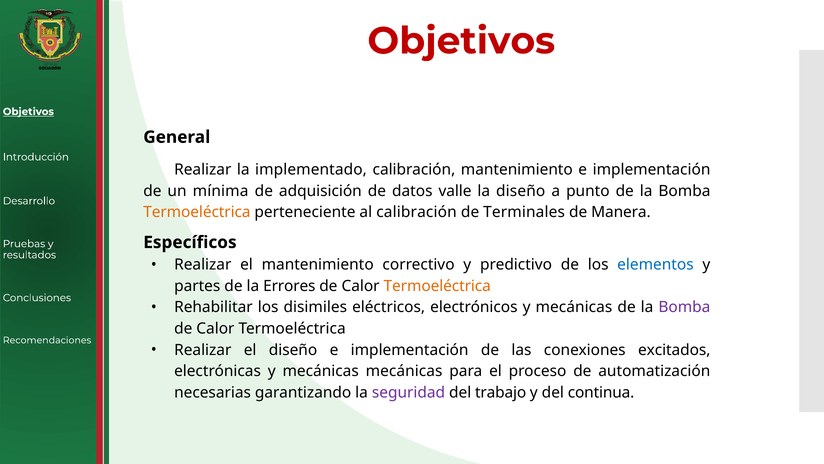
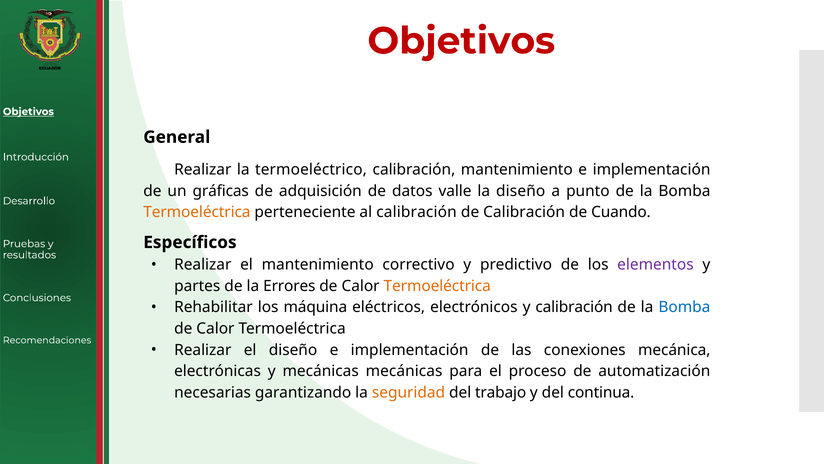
implementado: implementado -> termoeléctrico (311, 169)
mínima: mínima -> gráficas (221, 191)
de Terminales: Terminales -> Calibración (524, 212)
Manera: Manera -> Cuando (621, 212)
elementos colour: blue -> purple (655, 264)
disimiles: disimiles -> máquina (315, 307)
electrónicos y mecánicas: mecánicas -> calibración (574, 307)
Bomba colour: purple -> blue (684, 307)
excitados: excitados -> mecánica (674, 350)
seguridad colour: purple -> orange (408, 392)
